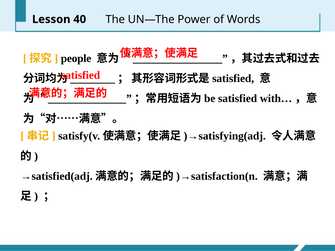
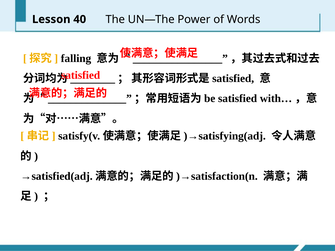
people: people -> falling (76, 58)
